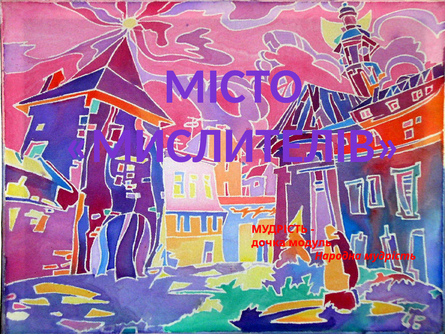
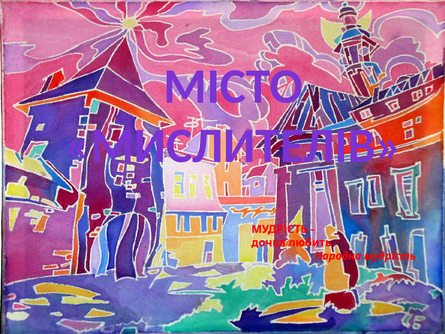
модуль: модуль -> любить (310, 242)
